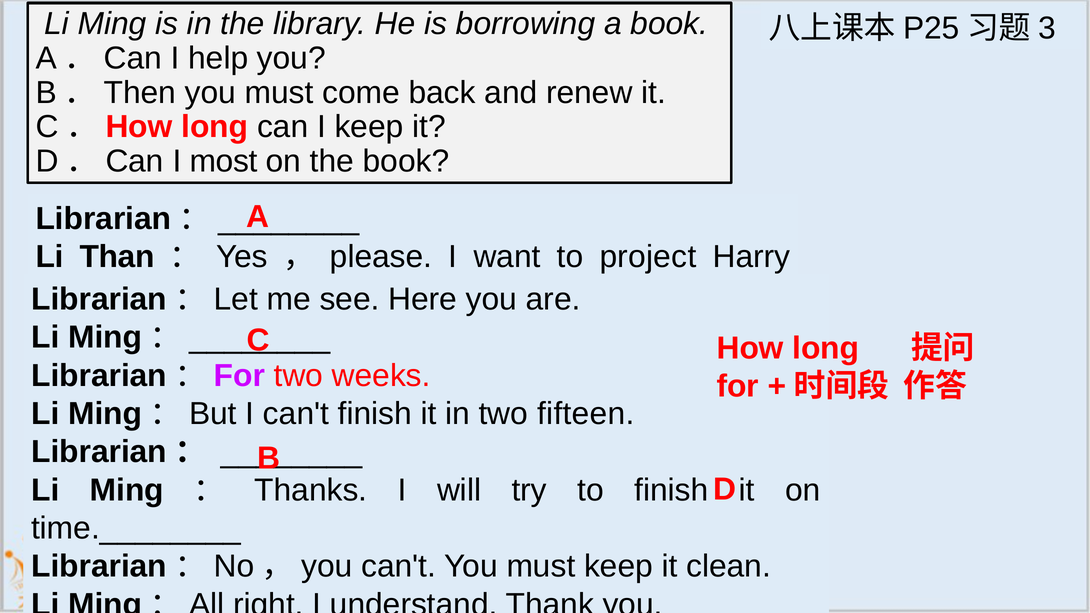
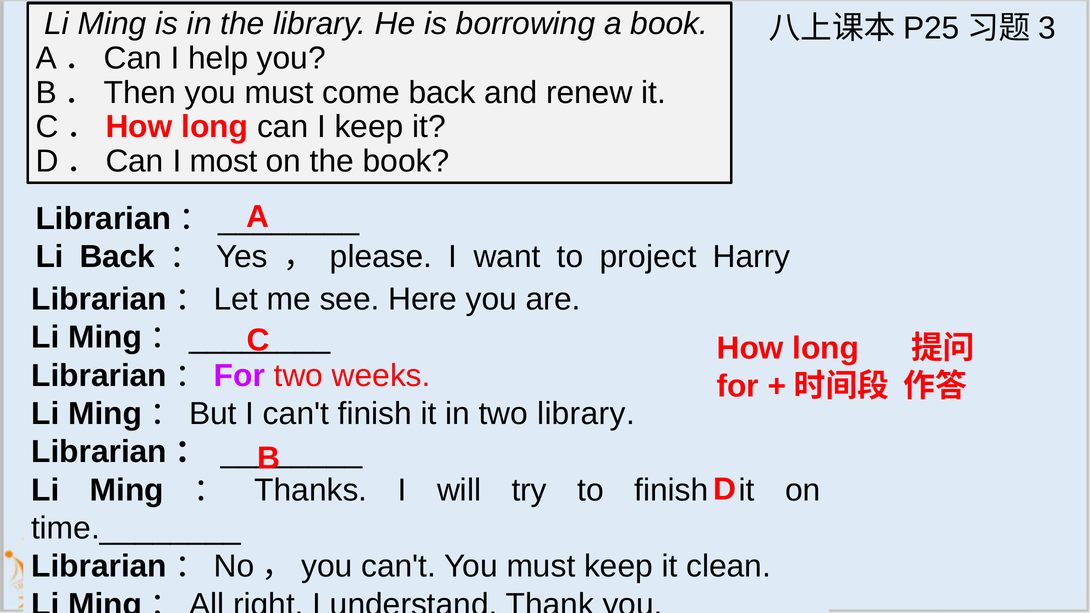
Li Than: Than -> Back (117, 257)
two fifteen: fifteen -> library (586, 414)
